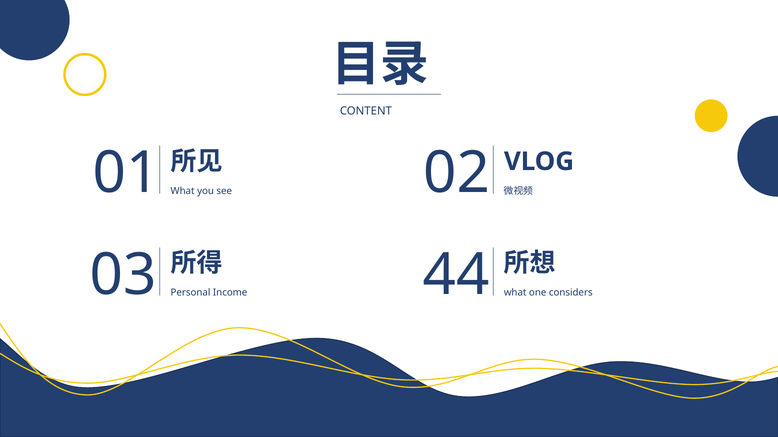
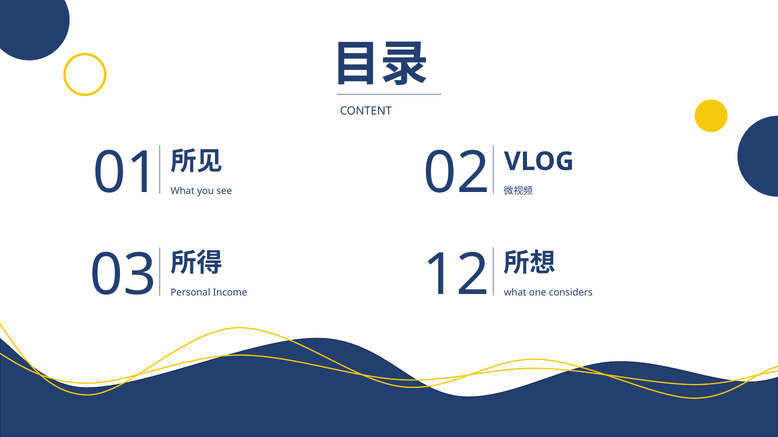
44: 44 -> 12 (456, 275)
